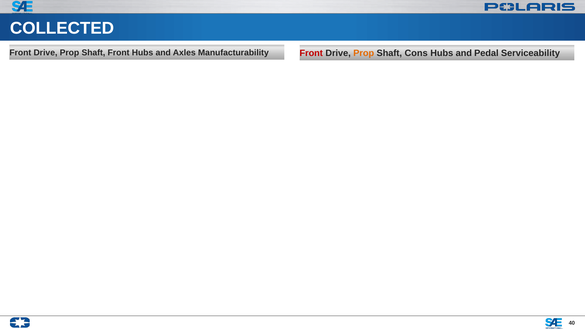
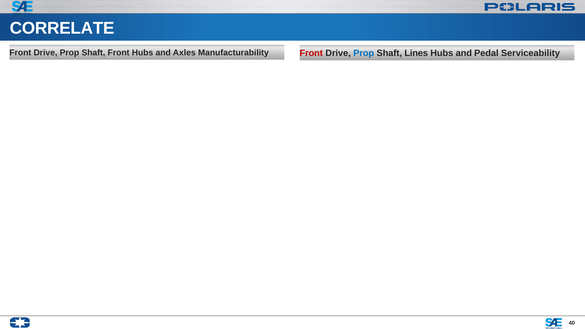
COLLECTED: COLLECTED -> CORRELATE (62, 28)
Prop colour: orange -> blue (364, 53)
Cons: Cons -> Lines (416, 53)
